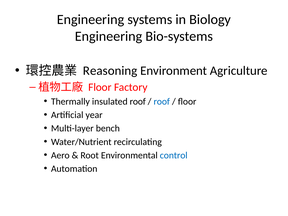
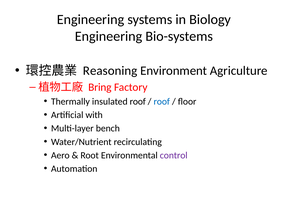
Floor: Floor -> Bring (100, 87)
year: year -> with (94, 115)
control colour: blue -> purple (174, 155)
